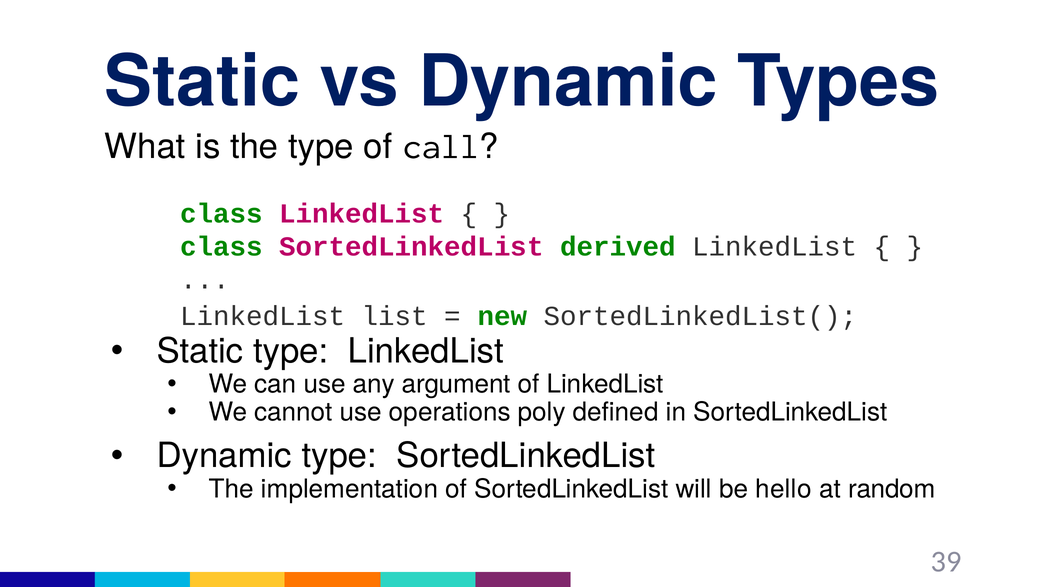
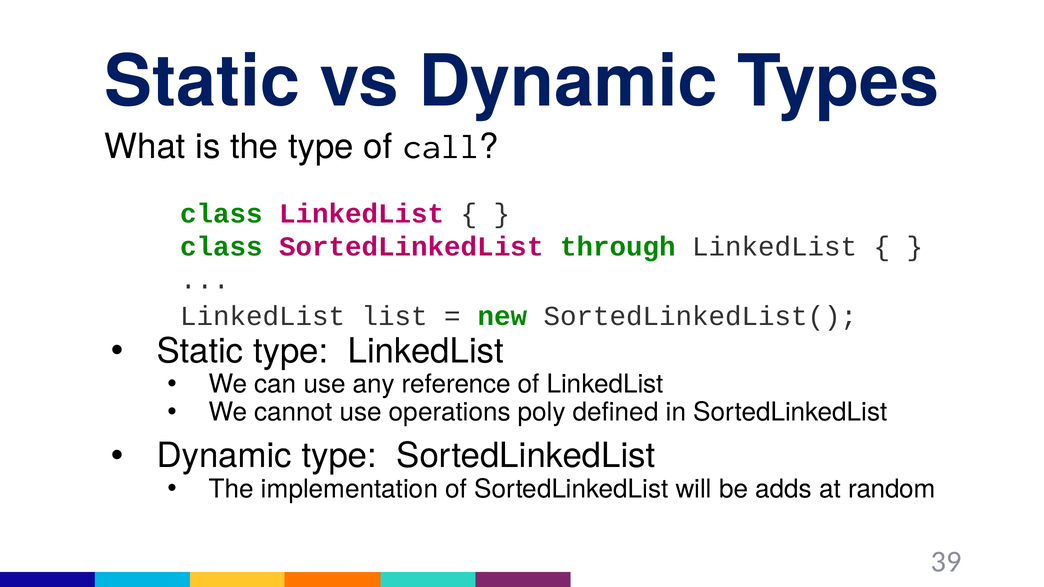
derived: derived -> through (618, 247)
argument: argument -> reference (456, 384)
hello: hello -> adds (784, 489)
